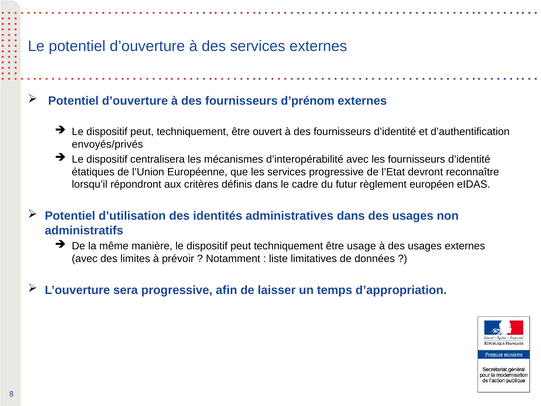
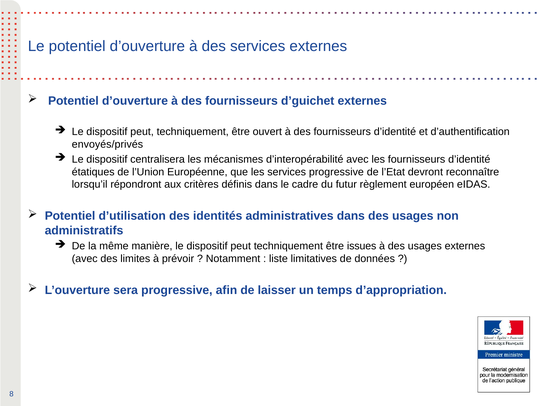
d’prénom: d’prénom -> d’guichet (308, 101)
usage: usage -> issues (362, 246)
